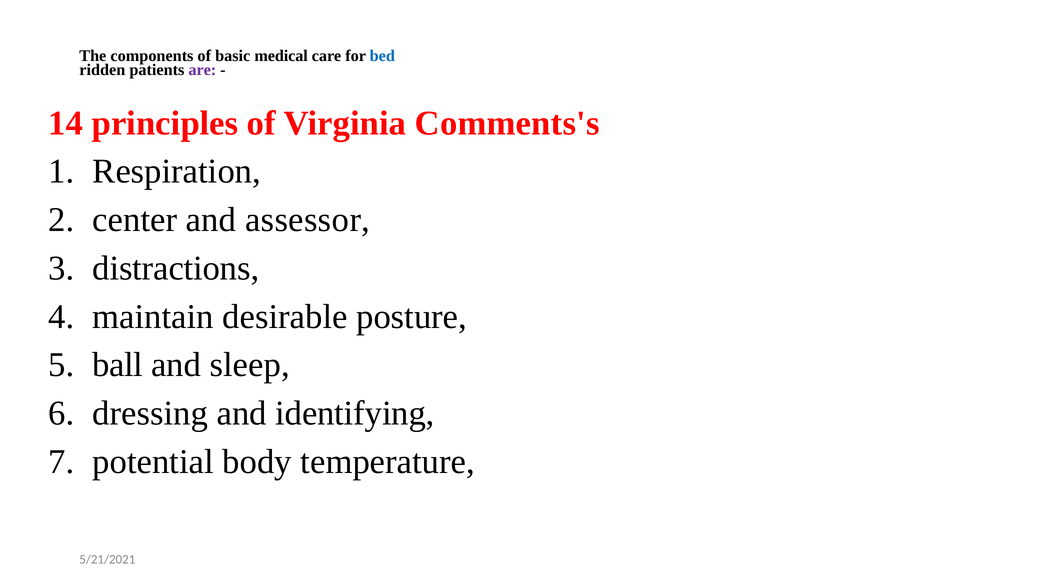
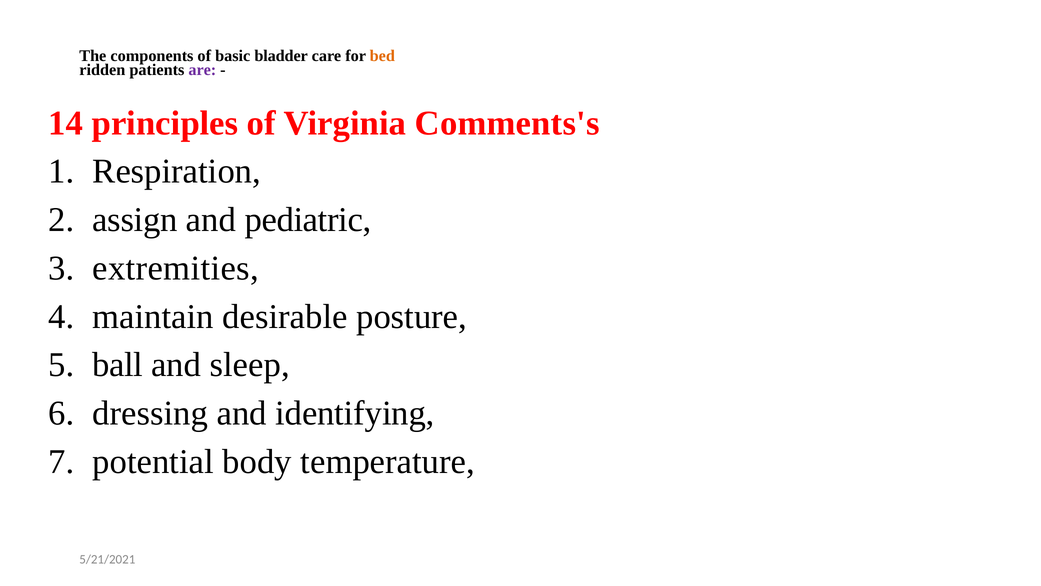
medical: medical -> bladder (281, 56)
bed colour: blue -> orange (382, 56)
center: center -> assign (135, 220)
assessor: assessor -> pediatric (308, 220)
distractions: distractions -> extremities (176, 268)
